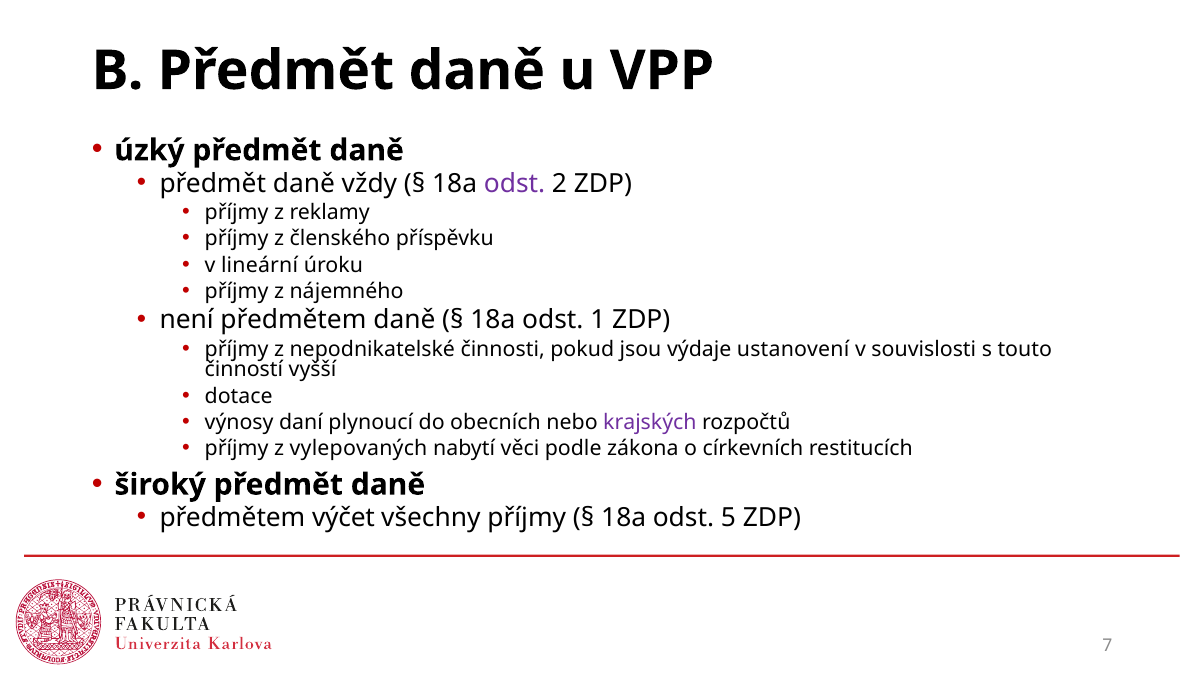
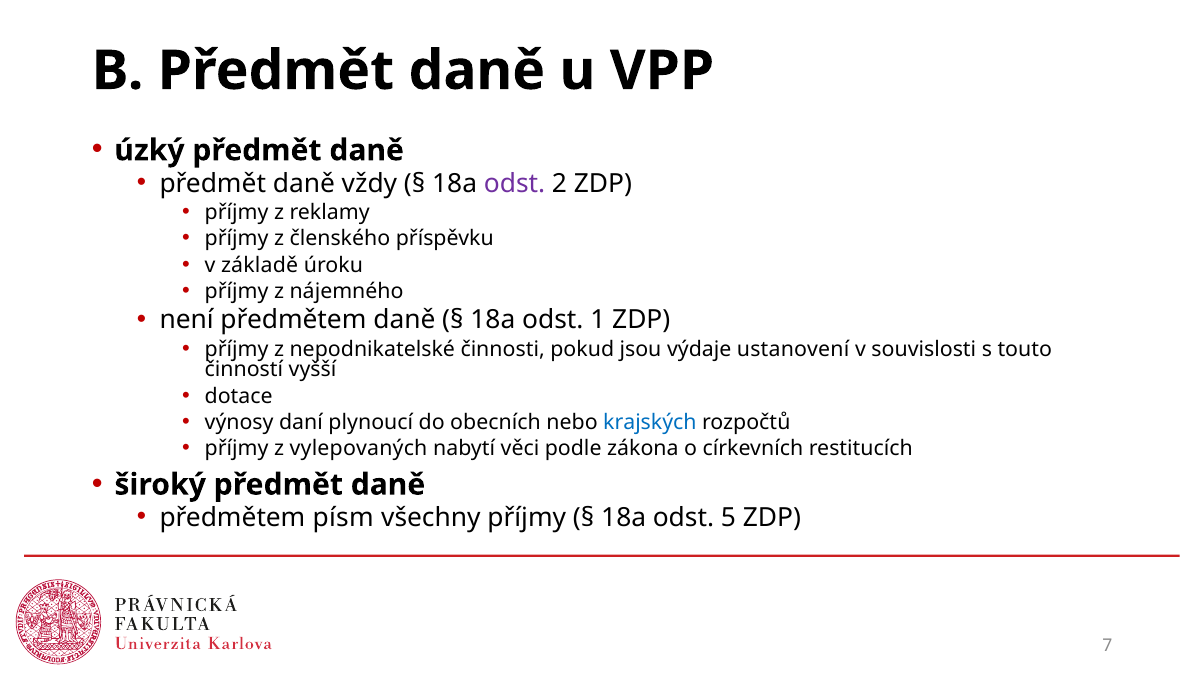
lineární: lineární -> základě (260, 265)
krajských colour: purple -> blue (650, 423)
výčet: výčet -> písm (343, 518)
